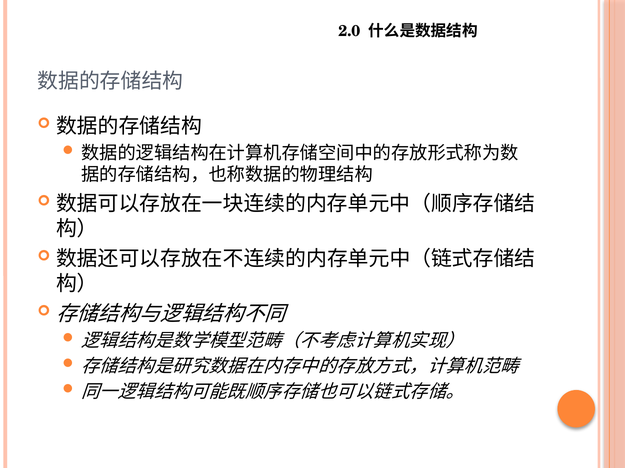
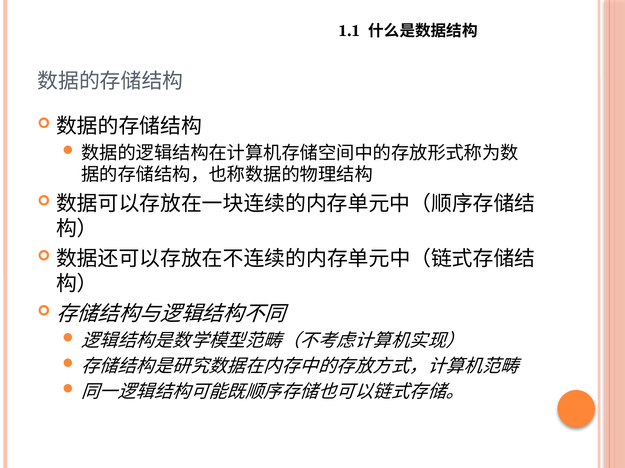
2.0: 2.0 -> 1.1 (349, 31)
